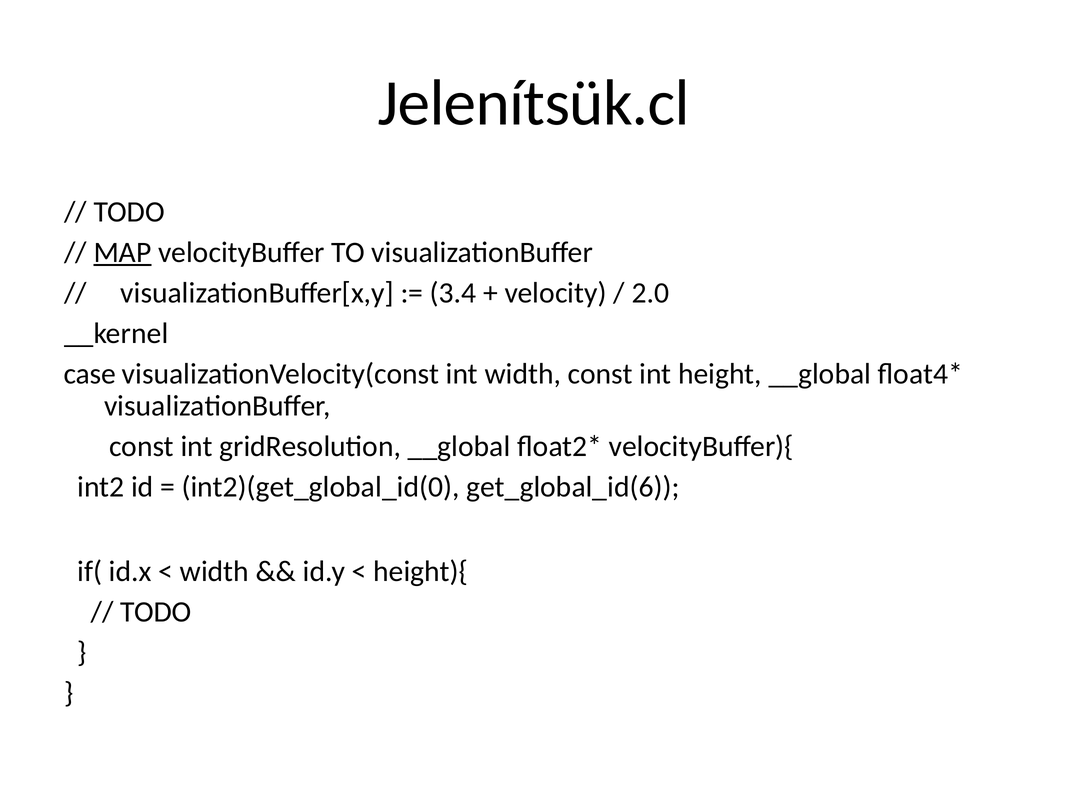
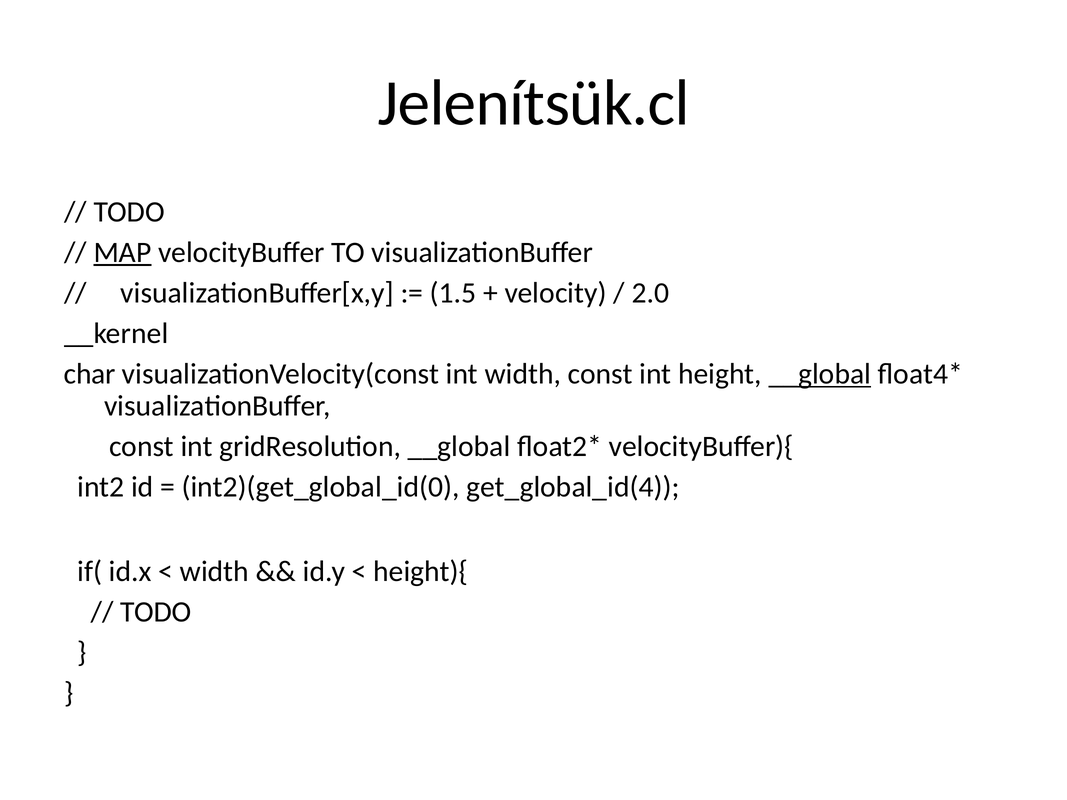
3.4: 3.4 -> 1.5 (453, 293)
case: case -> char (90, 374)
__global underline: none -> present (820, 374)
get_global_id(6: get_global_id(6 -> get_global_id(4 (573, 487)
